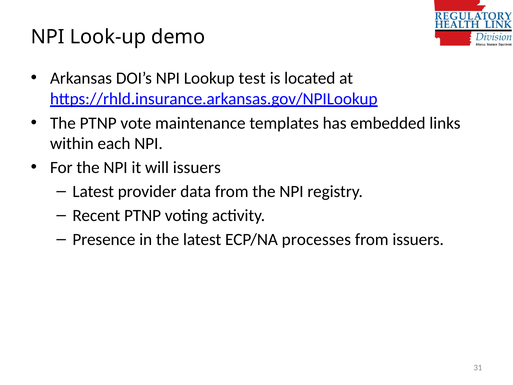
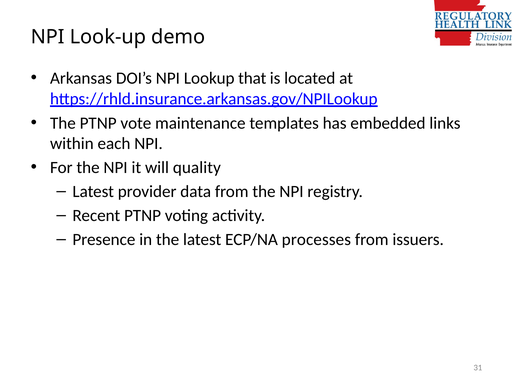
test: test -> that (252, 78)
will issuers: issuers -> quality (197, 167)
